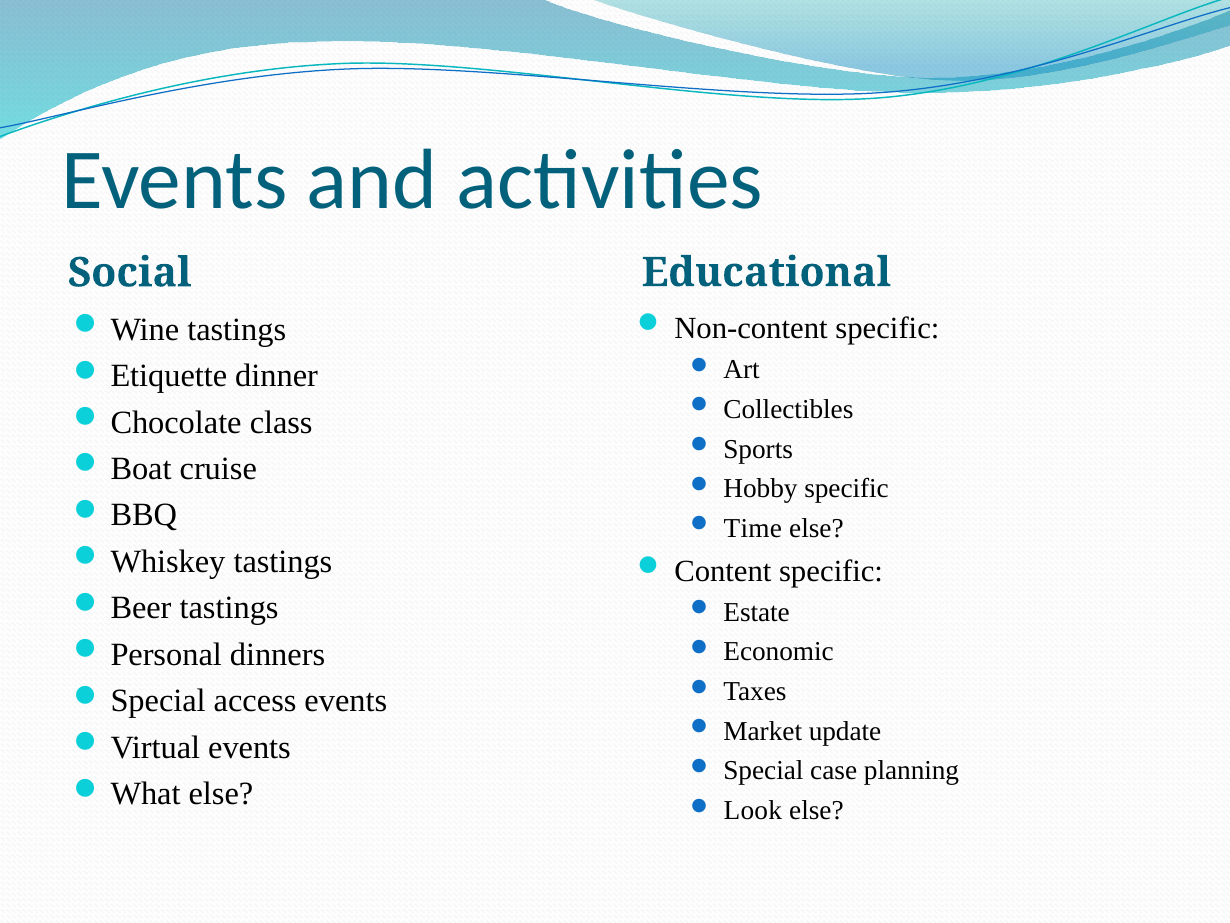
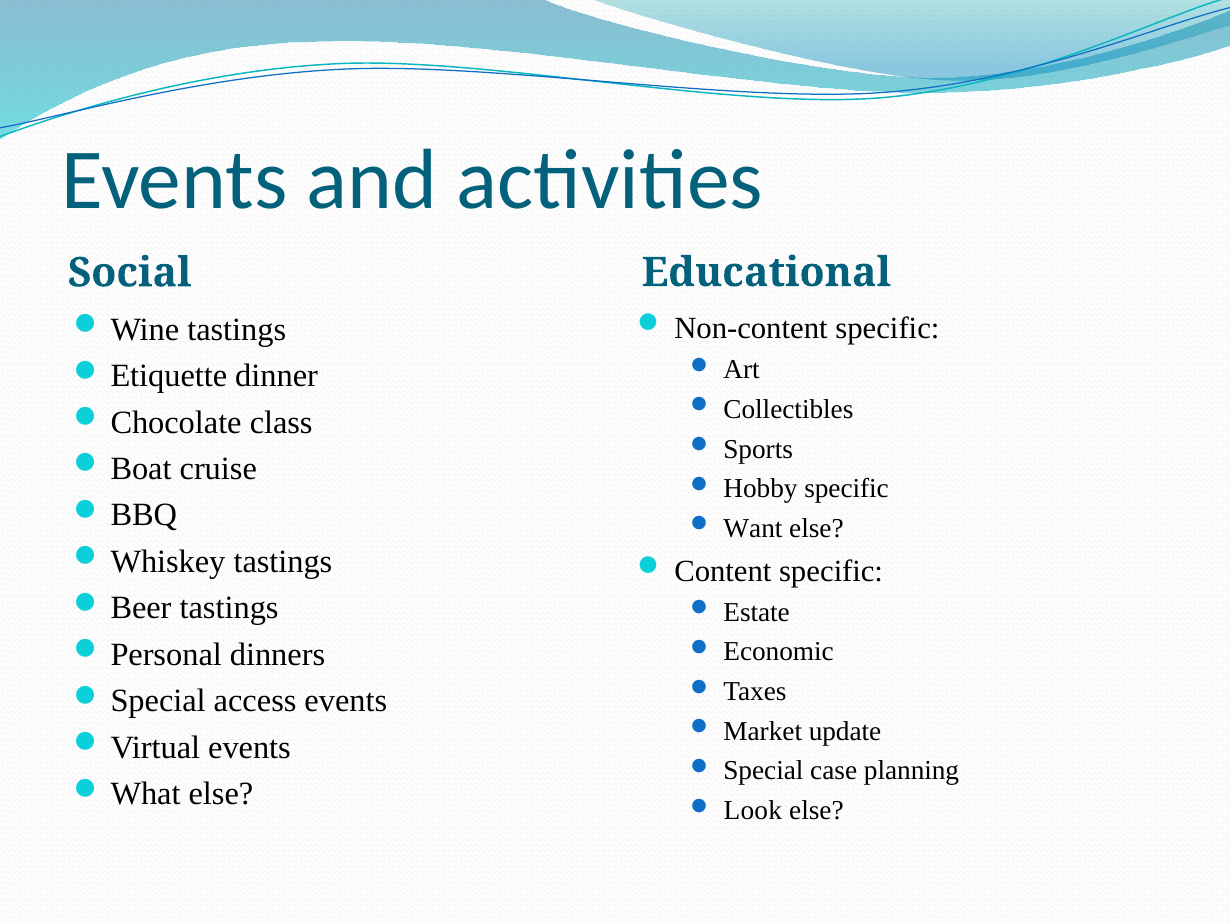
Time: Time -> Want (753, 528)
